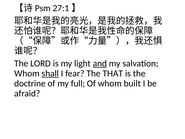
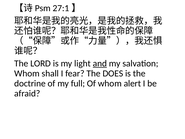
shall underline: present -> none (50, 73)
THAT: THAT -> DOES (113, 73)
built: built -> alert (132, 83)
